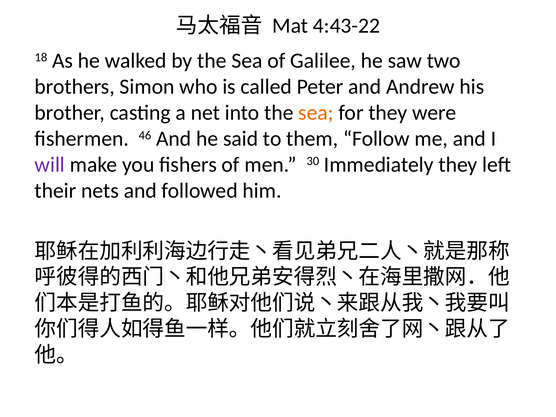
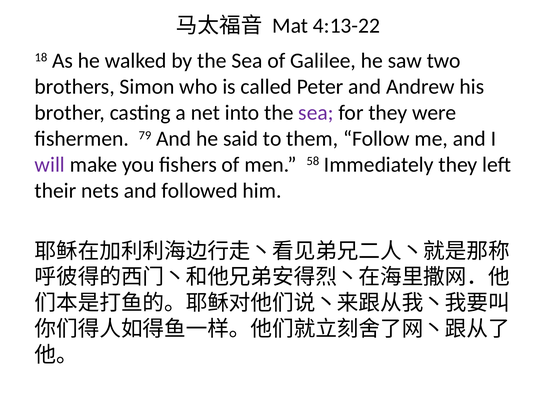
4:43-22: 4:43-22 -> 4:13-22 (347, 26)
sea colour: orange -> purple (316, 113)
46: 46 -> 79 (145, 135)
30: 30 -> 58 (313, 161)
